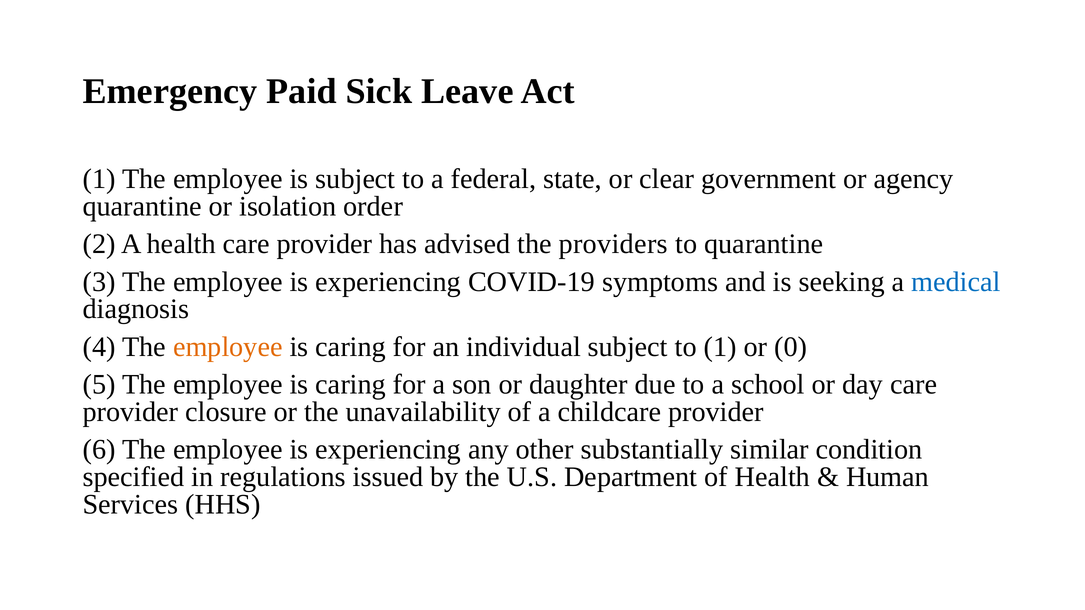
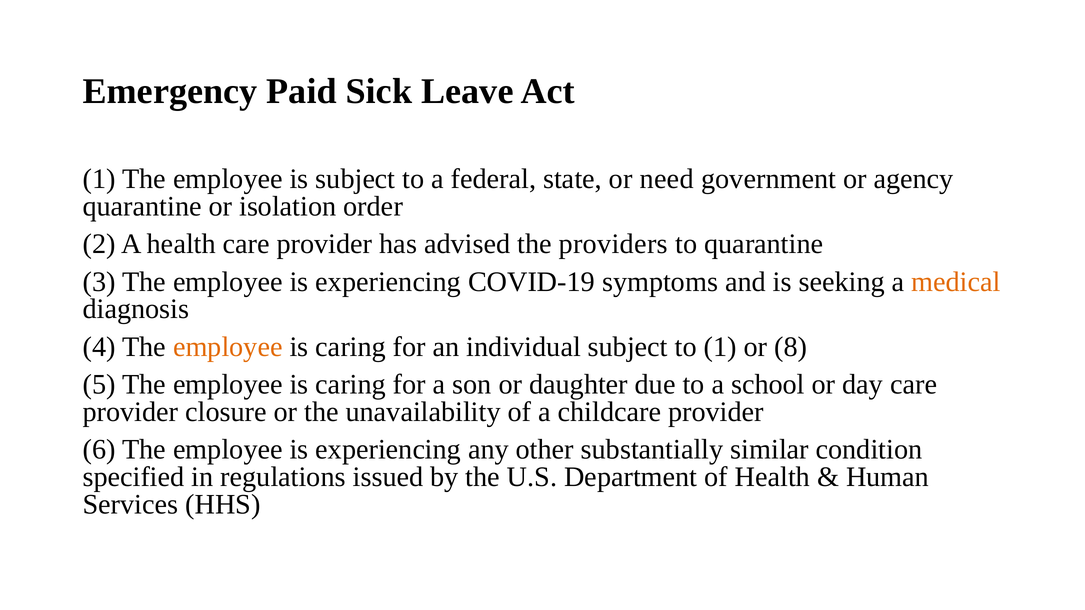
clear: clear -> need (667, 179)
medical colour: blue -> orange (956, 282)
0: 0 -> 8 (791, 347)
